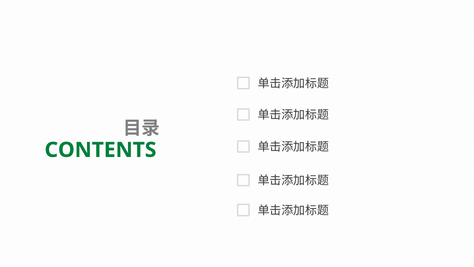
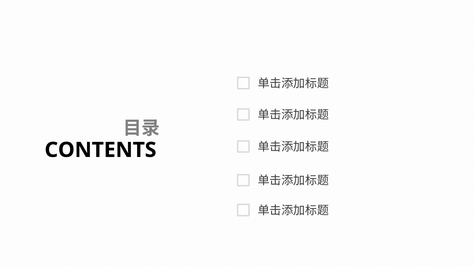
CONTENTS colour: green -> black (100, 150)
